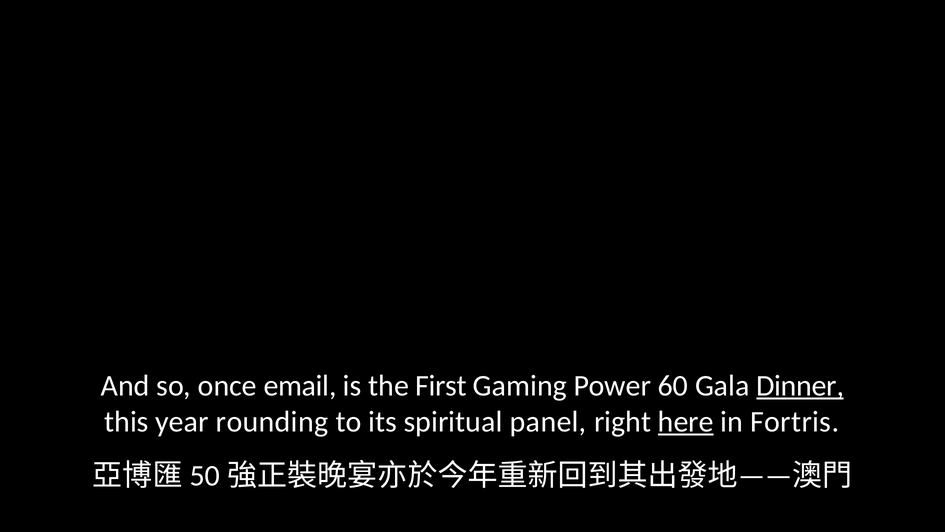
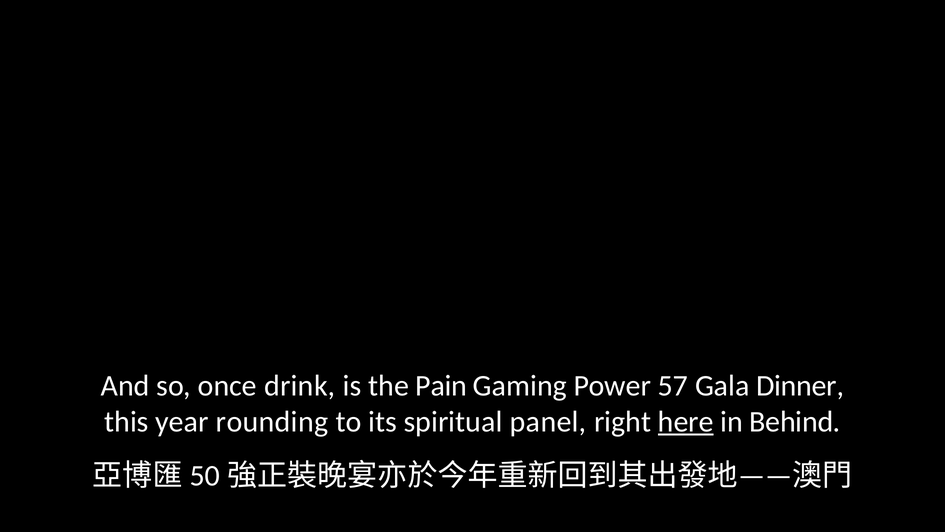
email: email -> drink (300, 385)
First: First -> Pain (441, 385)
60: 60 -> 57 (673, 385)
Dinner underline: present -> none (800, 385)
Fortris: Fortris -> Behind (795, 421)
